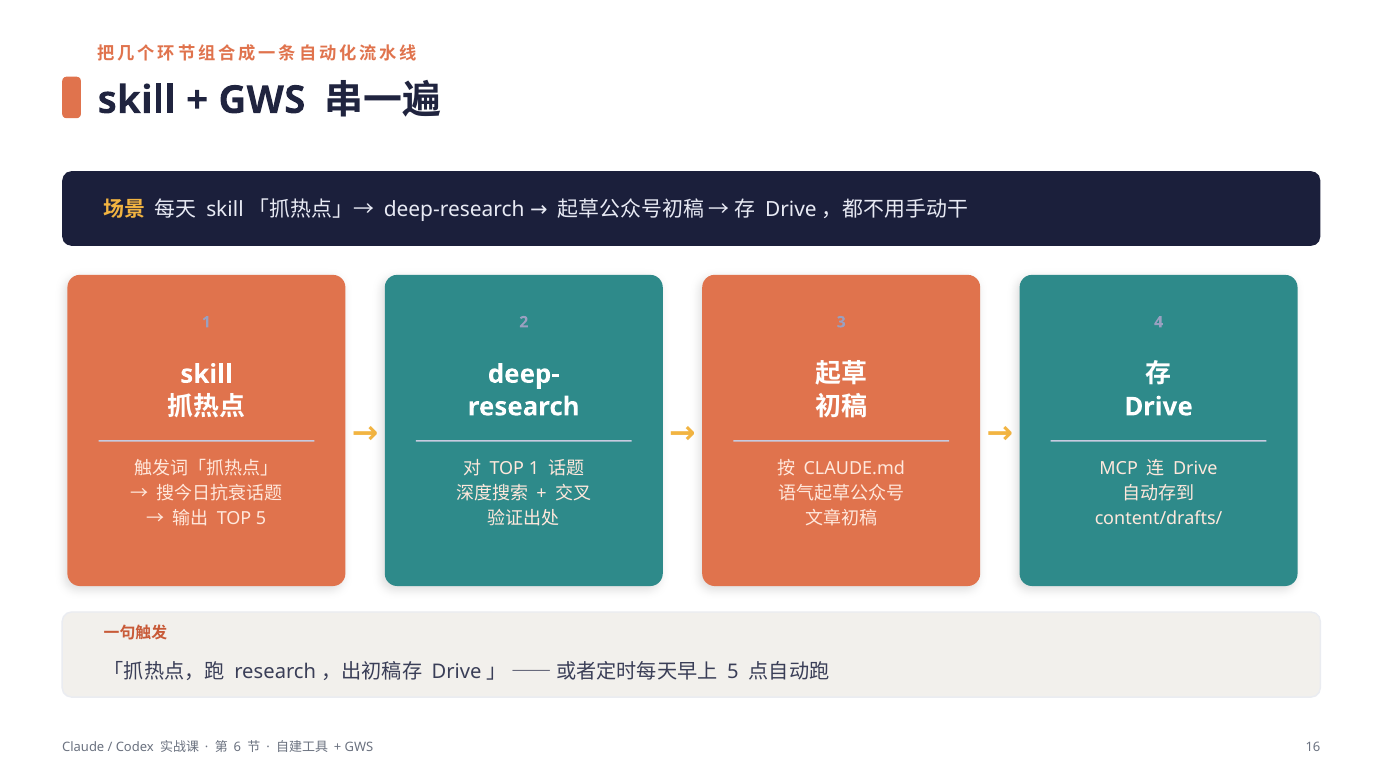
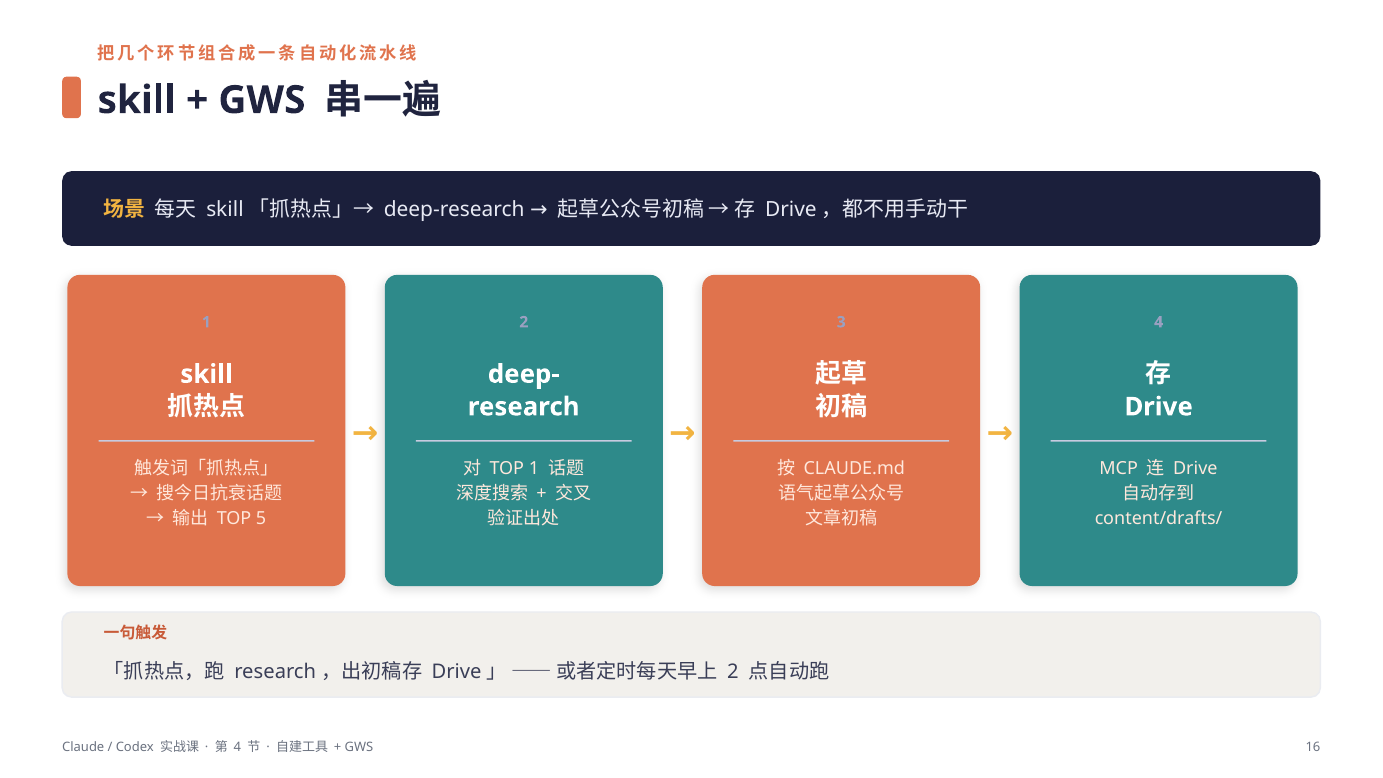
5: 5 -> 2 (733, 671)
6: 6 -> 4 (237, 747)
